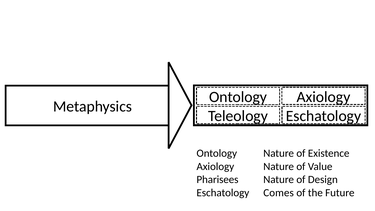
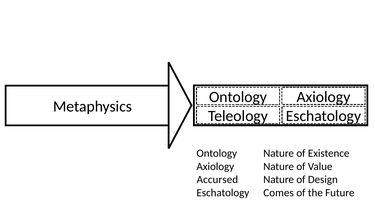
Pharisees: Pharisees -> Accursed (217, 180)
